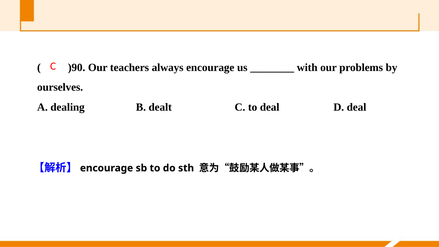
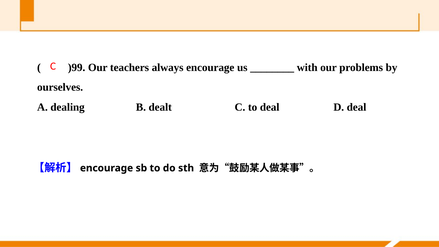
)90: )90 -> )99 (77, 68)
